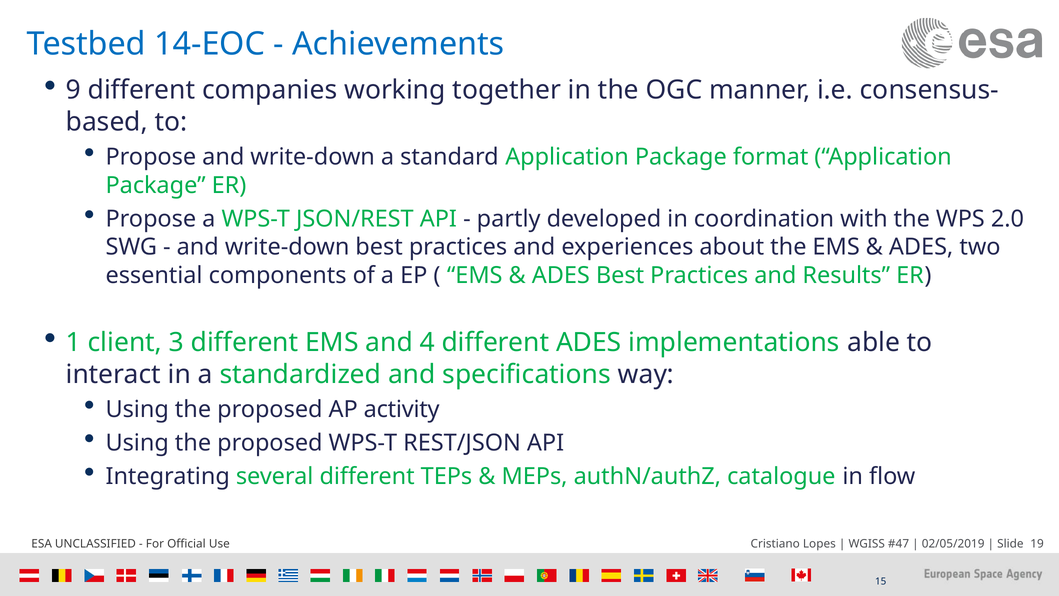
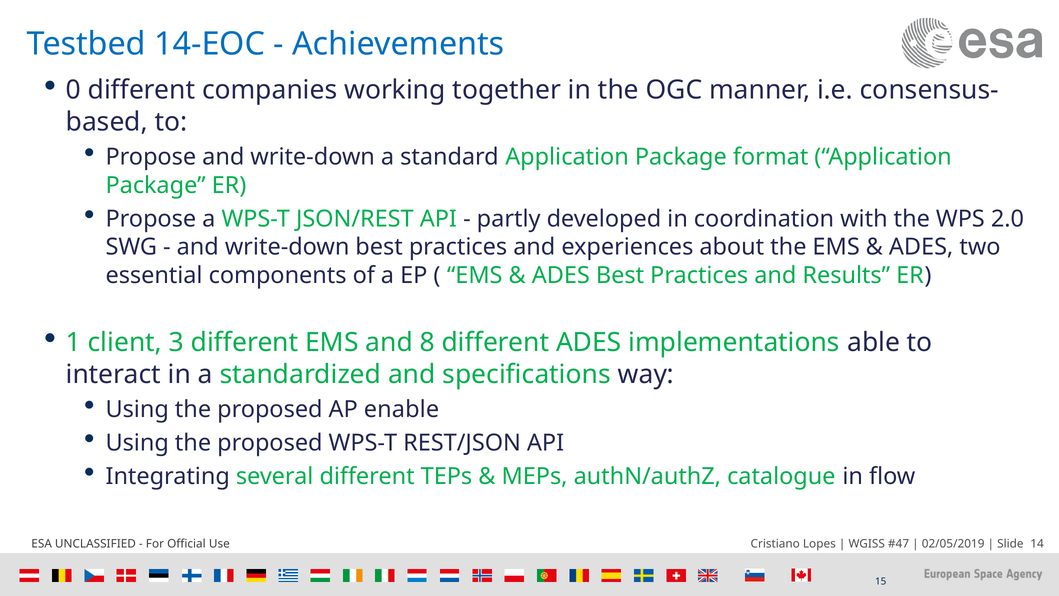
9: 9 -> 0 (73, 90)
4: 4 -> 8 (427, 342)
activity: activity -> enable (401, 409)
19: 19 -> 14 (1037, 544)
